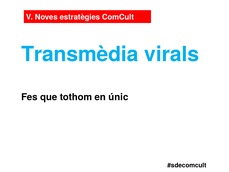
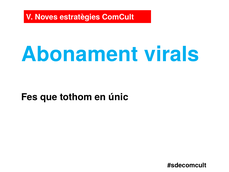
Transmèdia: Transmèdia -> Abonament (80, 54)
